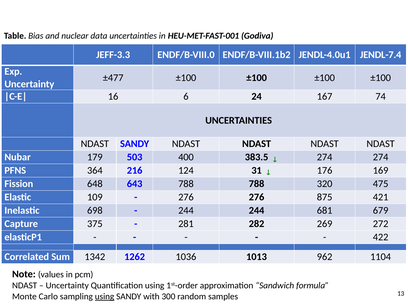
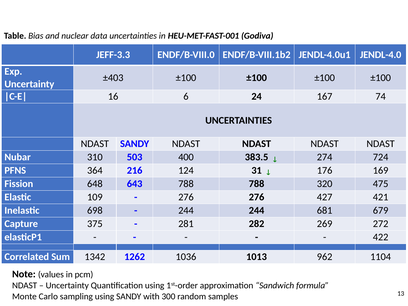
JENDL-7.4: JENDL-7.4 -> JENDL-4.0 (381, 55)
±477: ±477 -> ±403 (113, 78)
179: 179 -> 310 (95, 157)
274 274: 274 -> 724 (381, 157)
875: 875 -> 427 (325, 197)
using underline: present -> none (105, 296)
